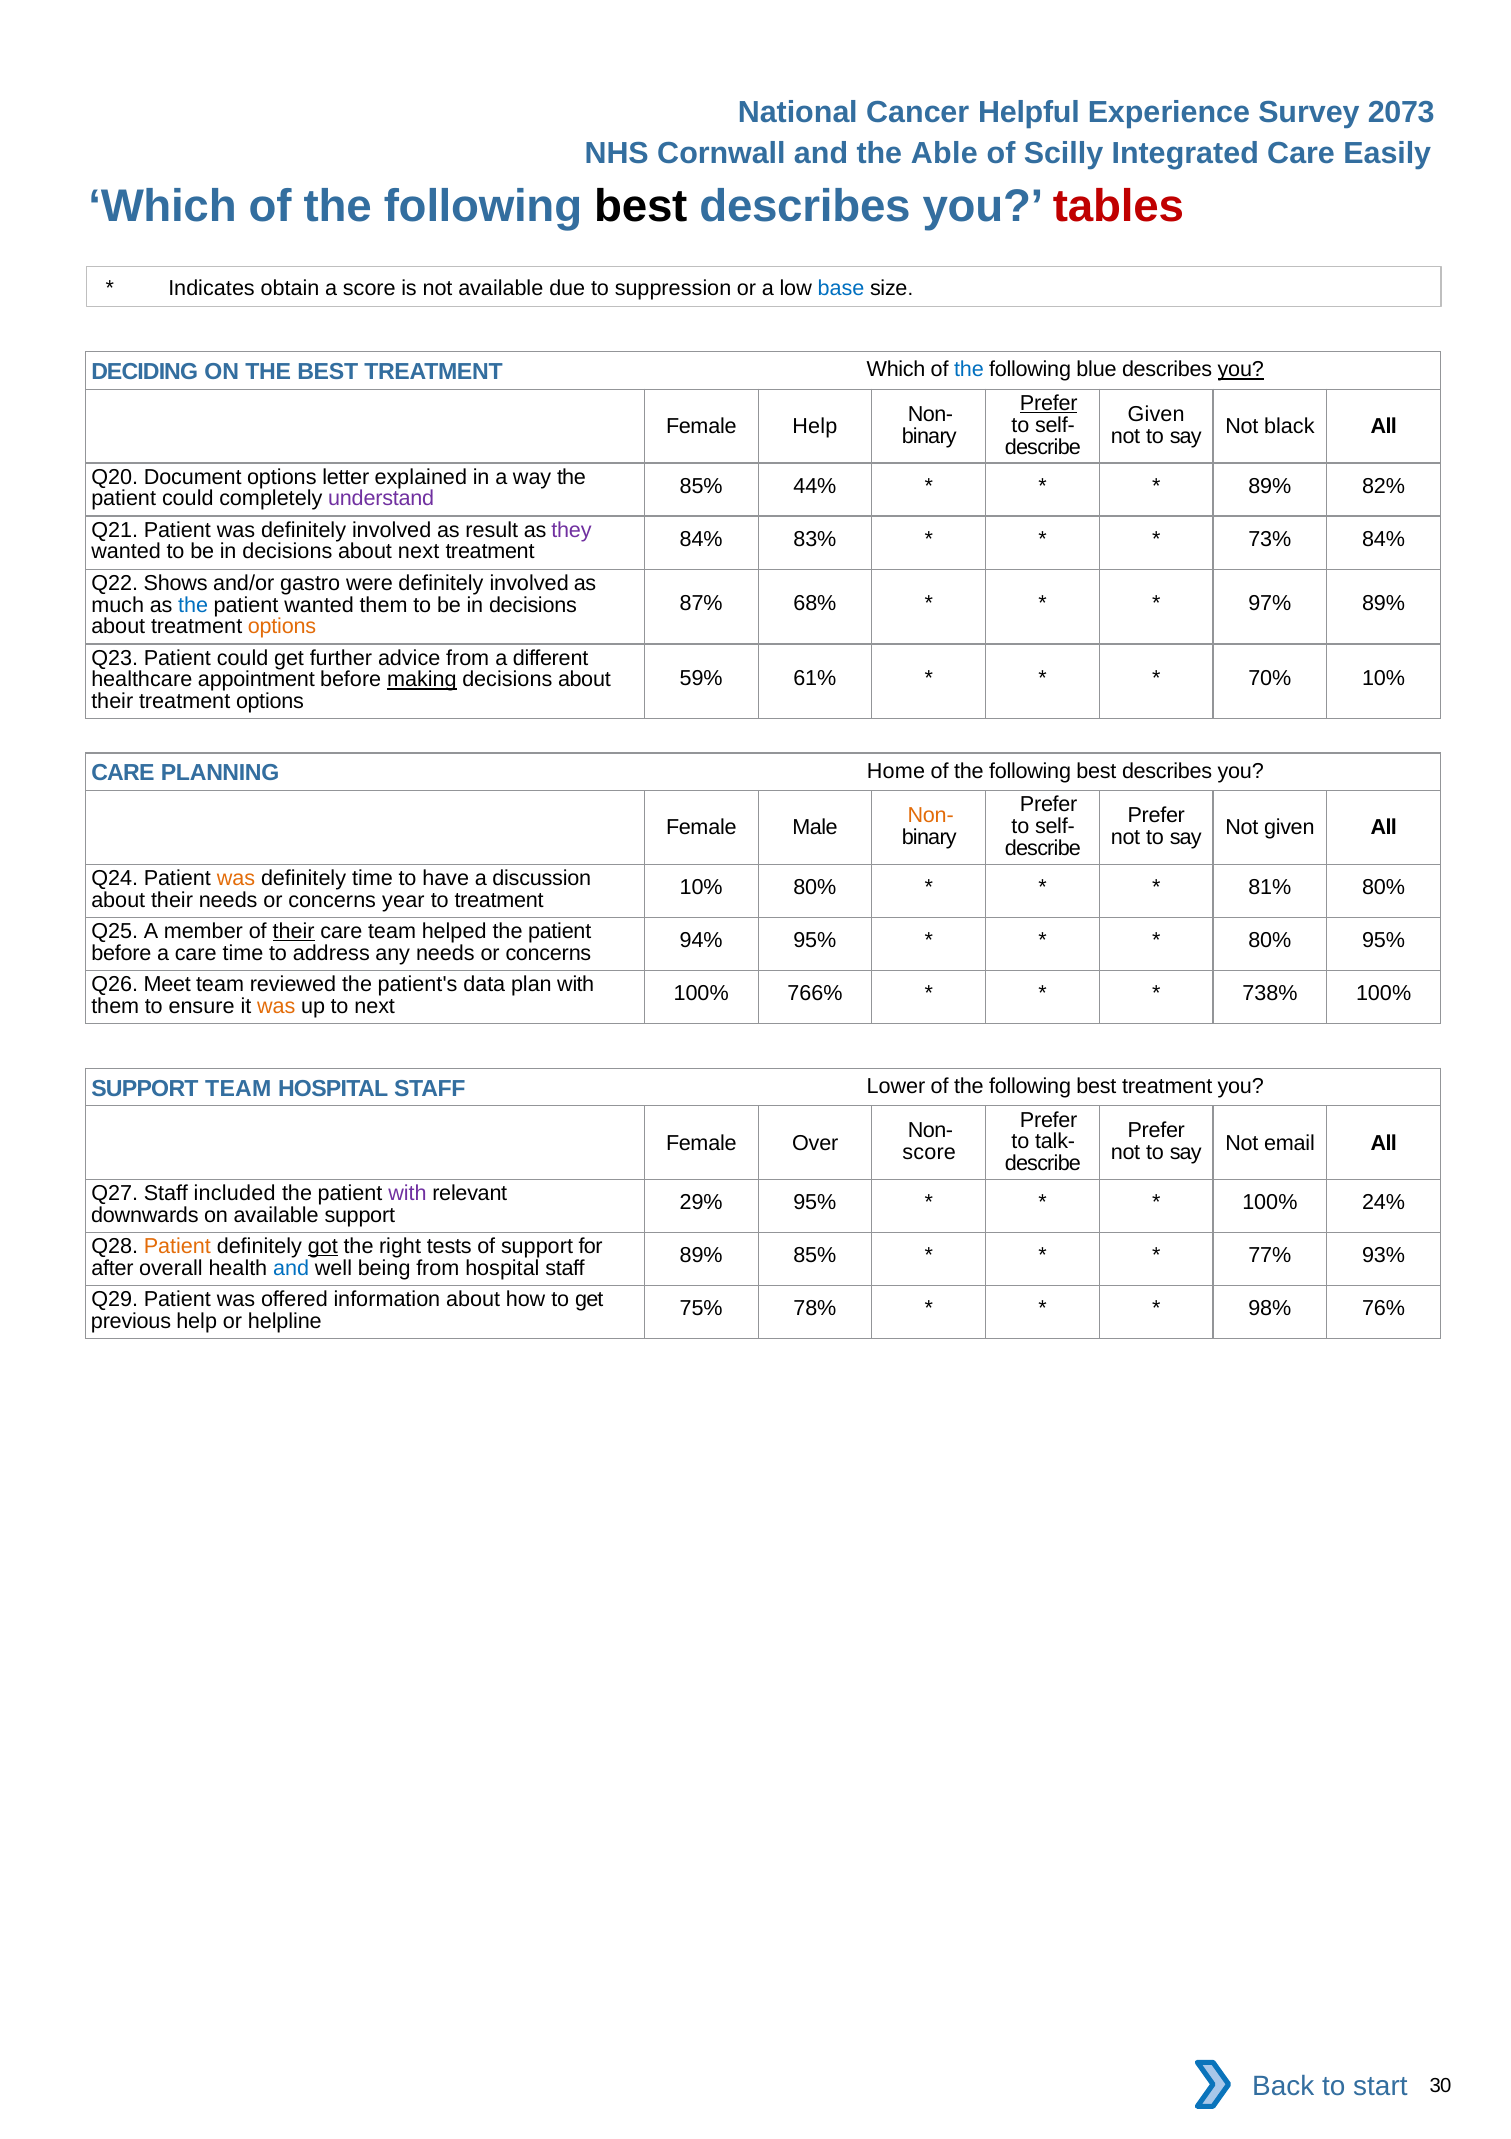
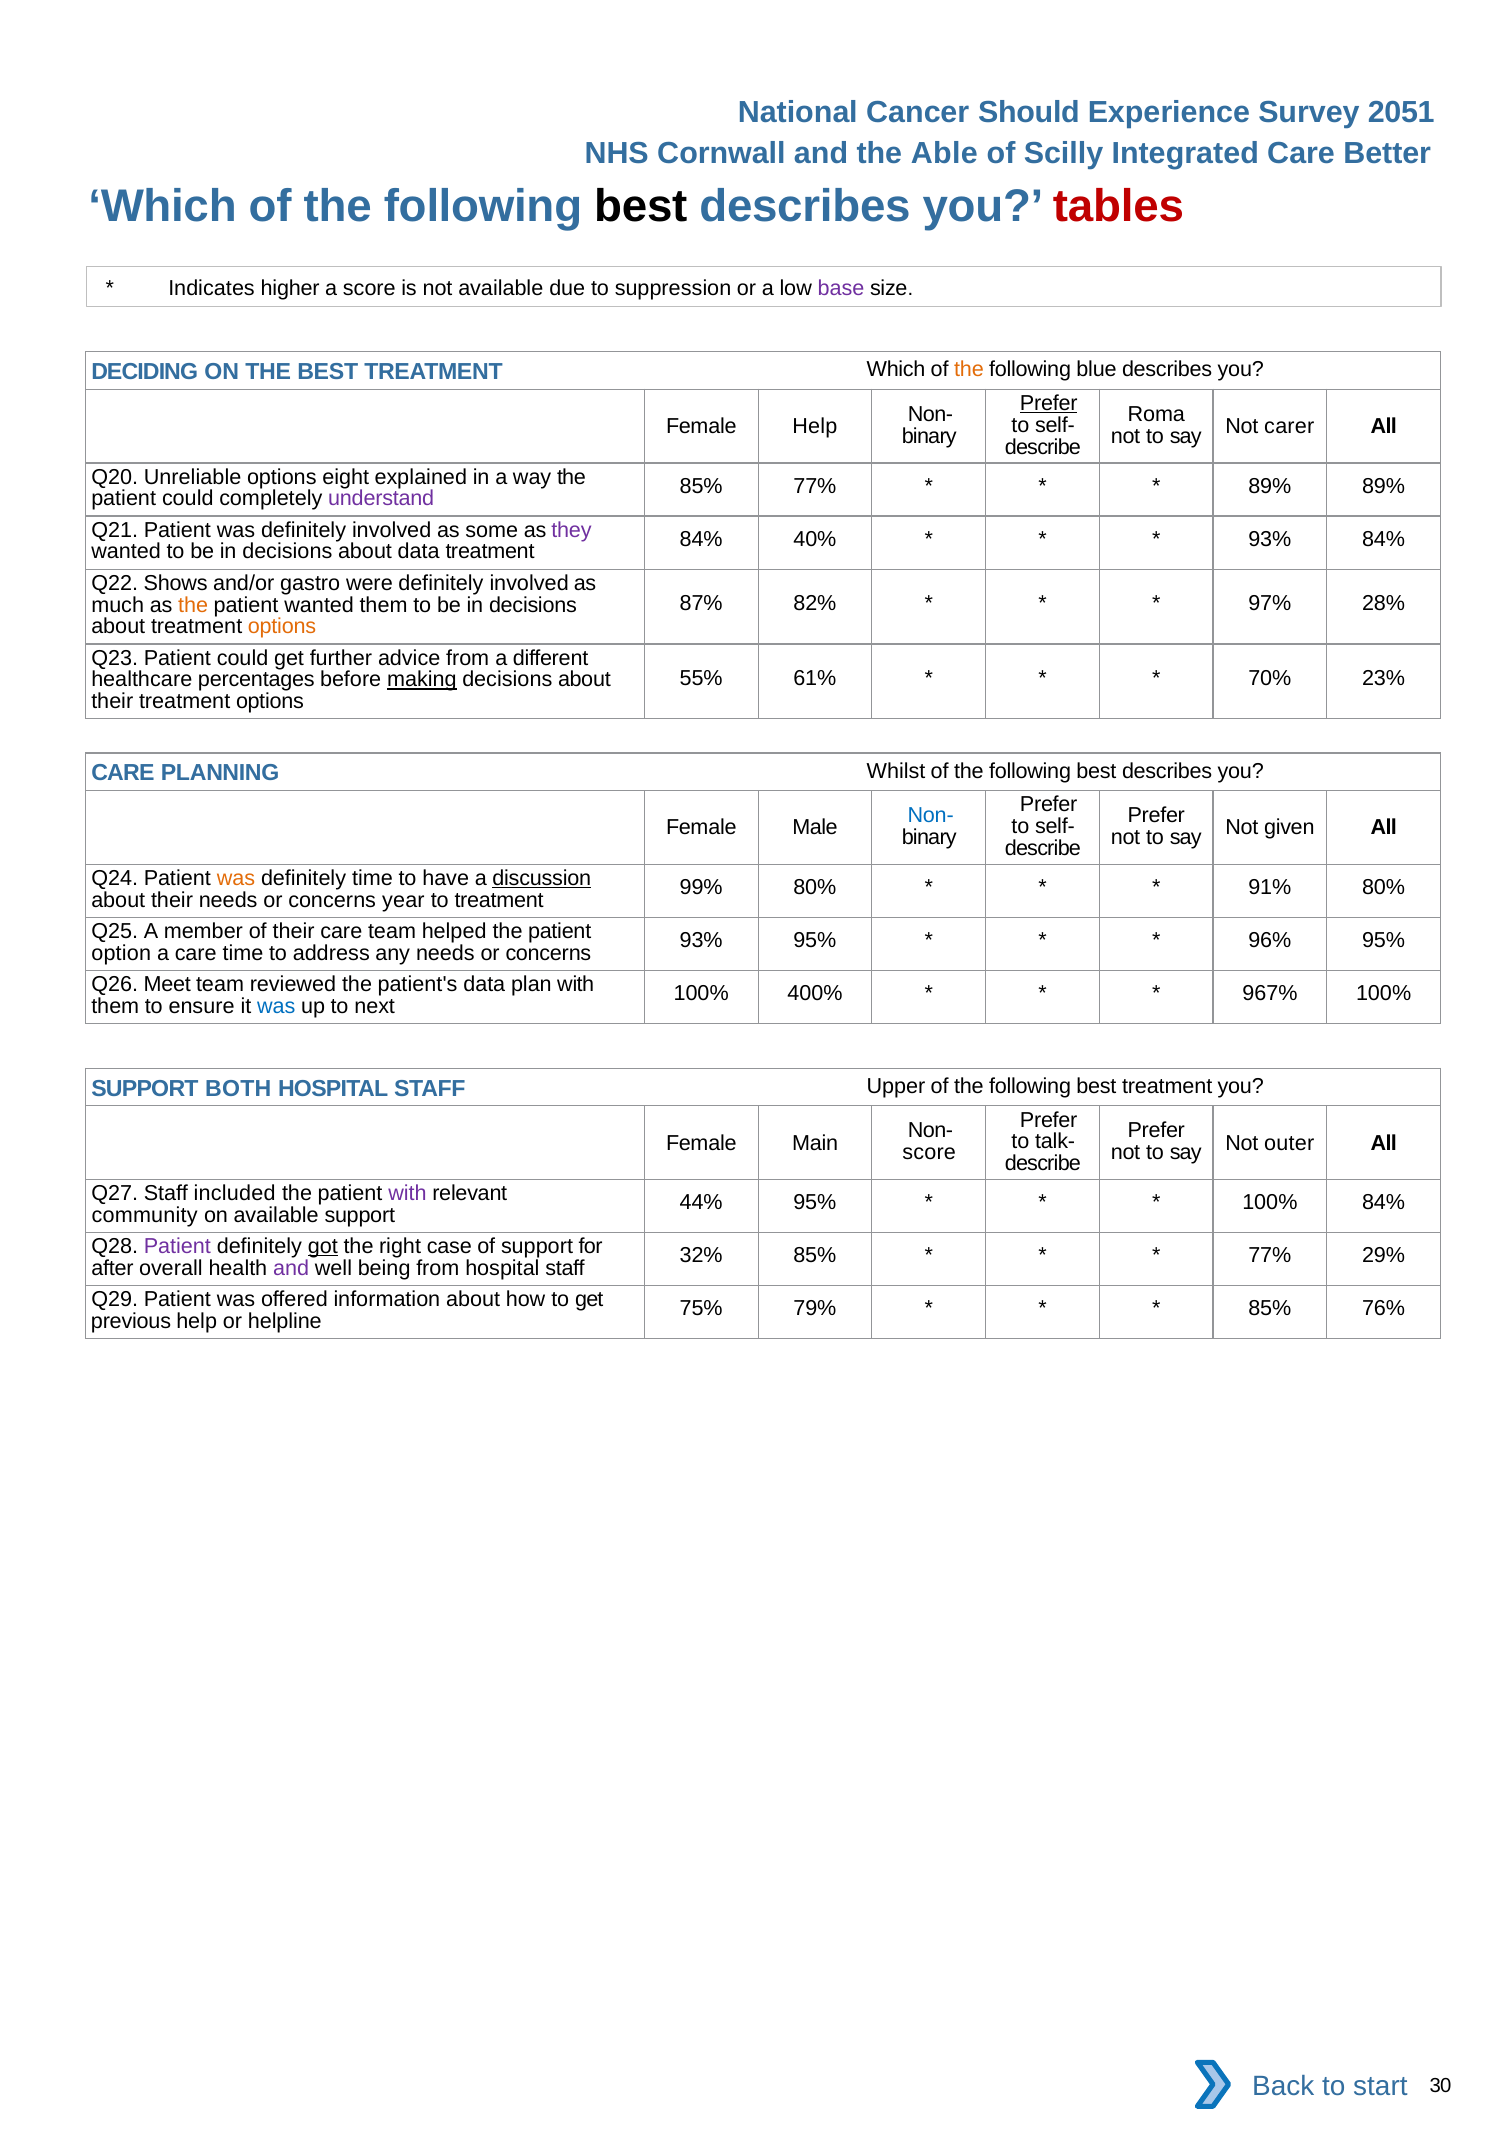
Helpful: Helpful -> Should (1029, 113)
2073: 2073 -> 2051 (1401, 113)
Easily: Easily -> Better (1387, 154)
obtain: obtain -> higher (290, 288)
base colour: blue -> purple (841, 288)
the colour: blue -> orange (969, 370)
you underline: present -> none (1241, 370)
Given: Given -> Roma (1156, 414)
black: black -> carer (1289, 426)
Document: Document -> Unreliable (193, 477)
letter: letter -> eight (346, 477)
85% 44%: 44% -> 77% (815, 486)
89% 82%: 82% -> 89% (1384, 486)
result: result -> some (492, 530)
83%: 83% -> 40% (815, 539)
73%: 73% -> 93% (1270, 539)
about next: next -> data (419, 552)
68%: 68% -> 82% (815, 603)
97% 89%: 89% -> 28% (1384, 603)
the colour: blue -> orange (193, 605)
59%: 59% -> 55% (701, 678)
70% 10%: 10% -> 23% (1384, 678)
appointment: appointment -> percentages (256, 680)
Home: Home -> Whilst (896, 771)
Non- colour: orange -> blue (931, 815)
discussion underline: none -> present (542, 878)
10%: 10% -> 99% (701, 887)
81%: 81% -> 91% (1270, 887)
their underline: present -> none (294, 931)
94%: 94% -> 93% (701, 940)
80%: 80% -> 96% (1270, 940)
before: before -> option (121, 953)
766%: 766% -> 400% (815, 993)
738%: 738% -> 967% (1270, 993)
was colour: orange -> blue (276, 1006)
SUPPORT TEAM: TEAM -> BOTH (238, 1088)
Lower: Lower -> Upper (896, 1086)
Over: Over -> Main (815, 1143)
email: email -> outer (1289, 1143)
29%: 29% -> 44% (701, 1202)
100% 24%: 24% -> 84% (1384, 1202)
downwards: downwards -> community (145, 1215)
Patient colour: orange -> purple (177, 1246)
tests: tests -> case (449, 1246)
89%: 89% -> 32% (701, 1255)
93%: 93% -> 29% (1384, 1255)
and colour: blue -> purple (291, 1268)
78%: 78% -> 79% (815, 1308)
98%: 98% -> 85% (1270, 1308)
